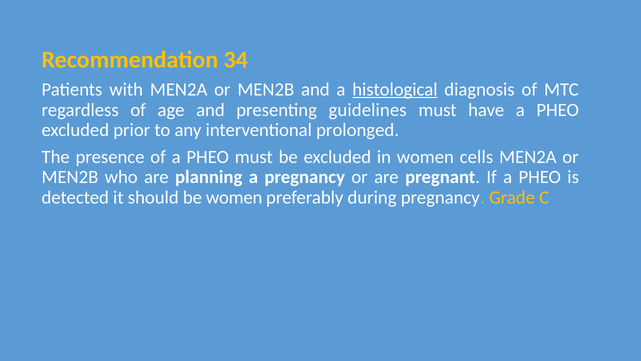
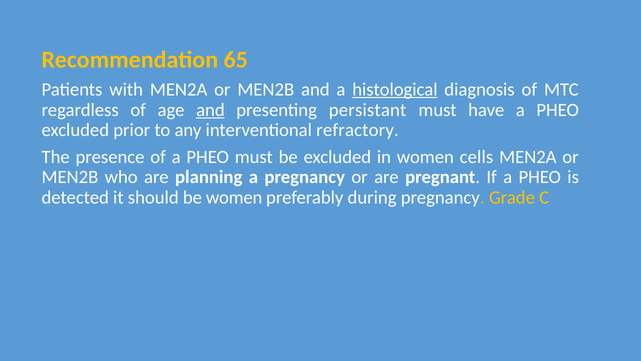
34: 34 -> 65 (236, 60)
and underline: none -> present (210, 110)
guidelines: guidelines -> persistant (368, 110)
prolonged: prolonged -> refractory (357, 130)
